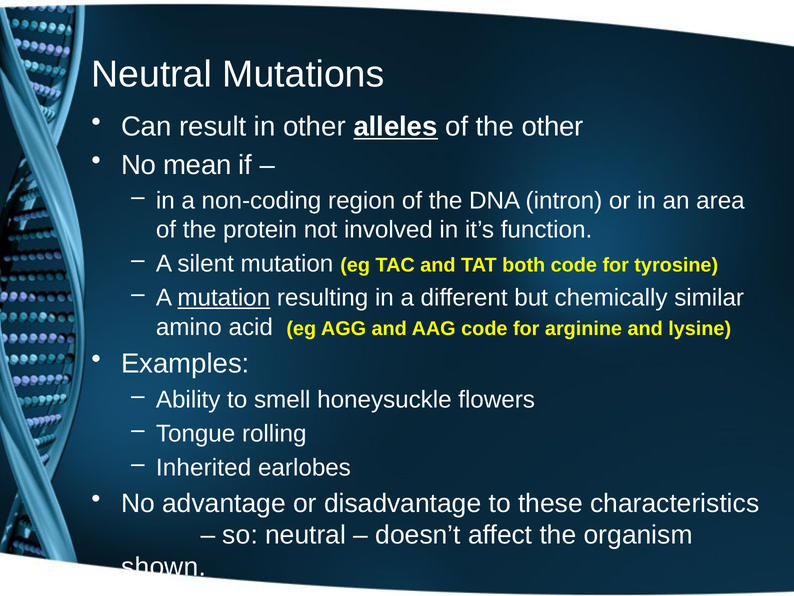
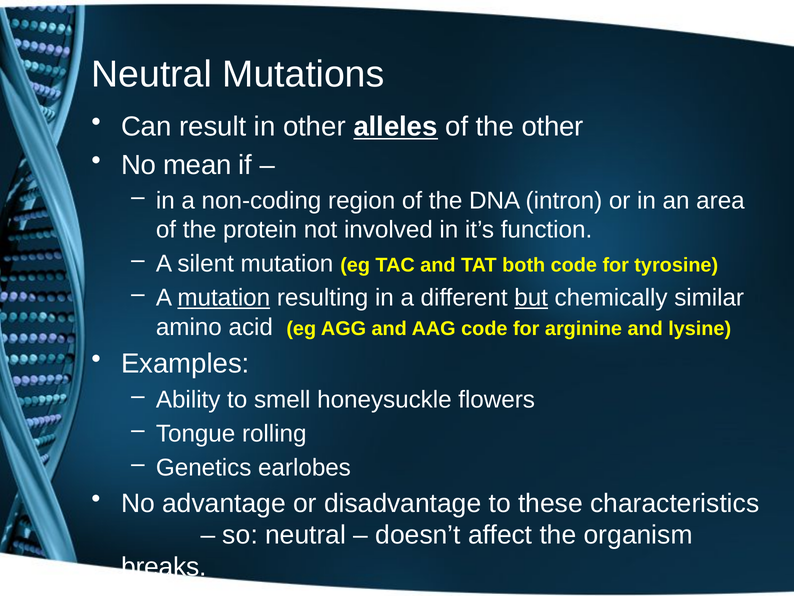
but underline: none -> present (531, 298)
Inherited: Inherited -> Genetics (204, 467)
shown: shown -> breaks (164, 567)
